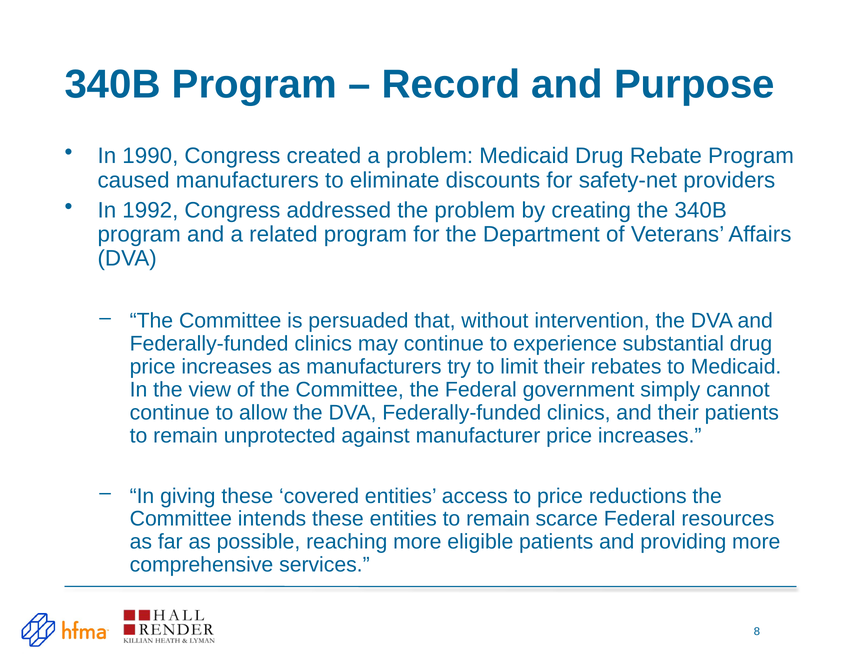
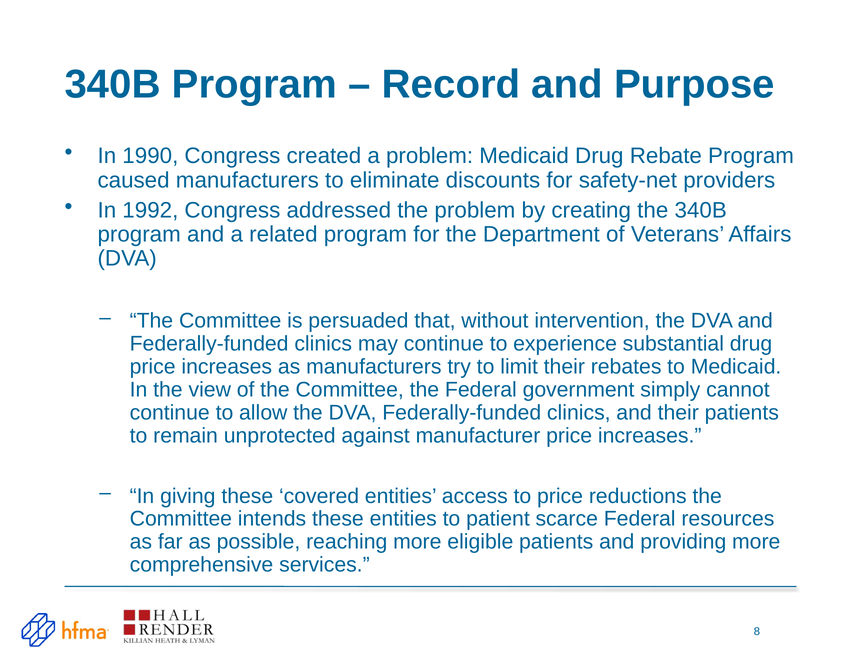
entities to remain: remain -> patient (498, 519)
